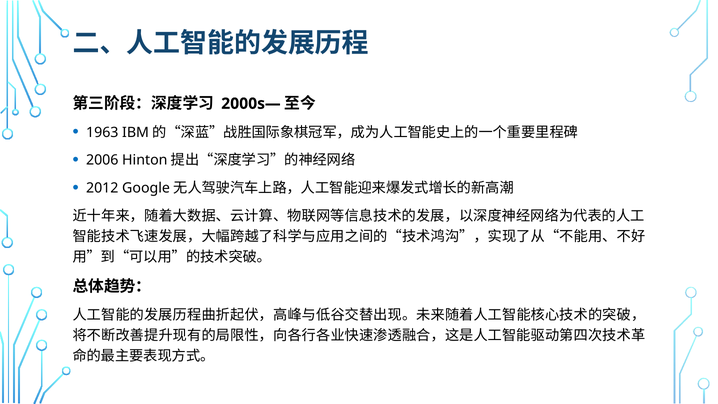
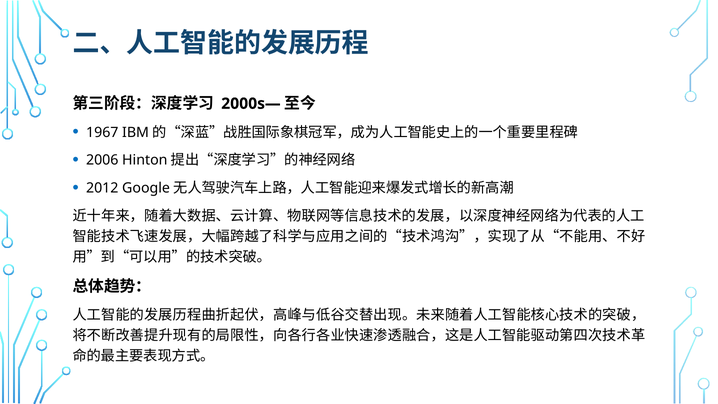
1963: 1963 -> 1967 (102, 132)
